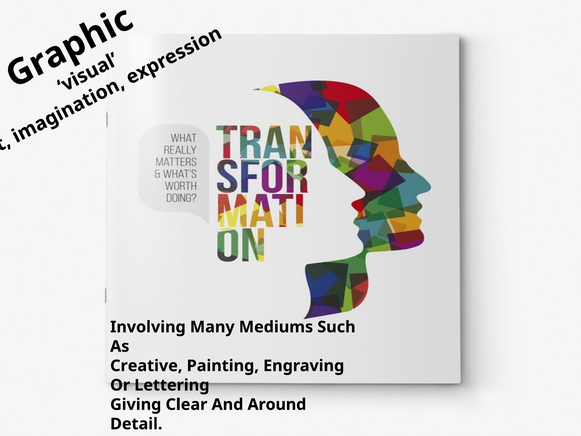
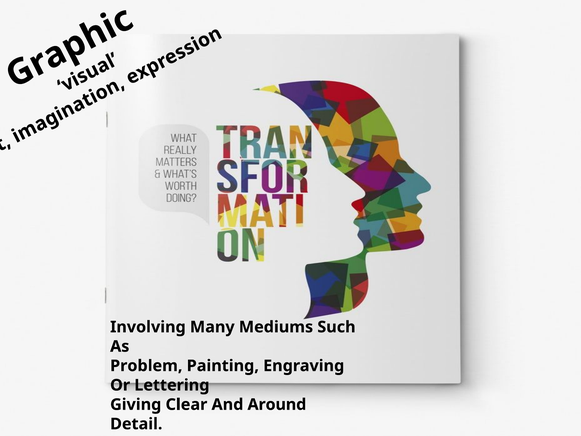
Creative: Creative -> Problem (146, 366)
